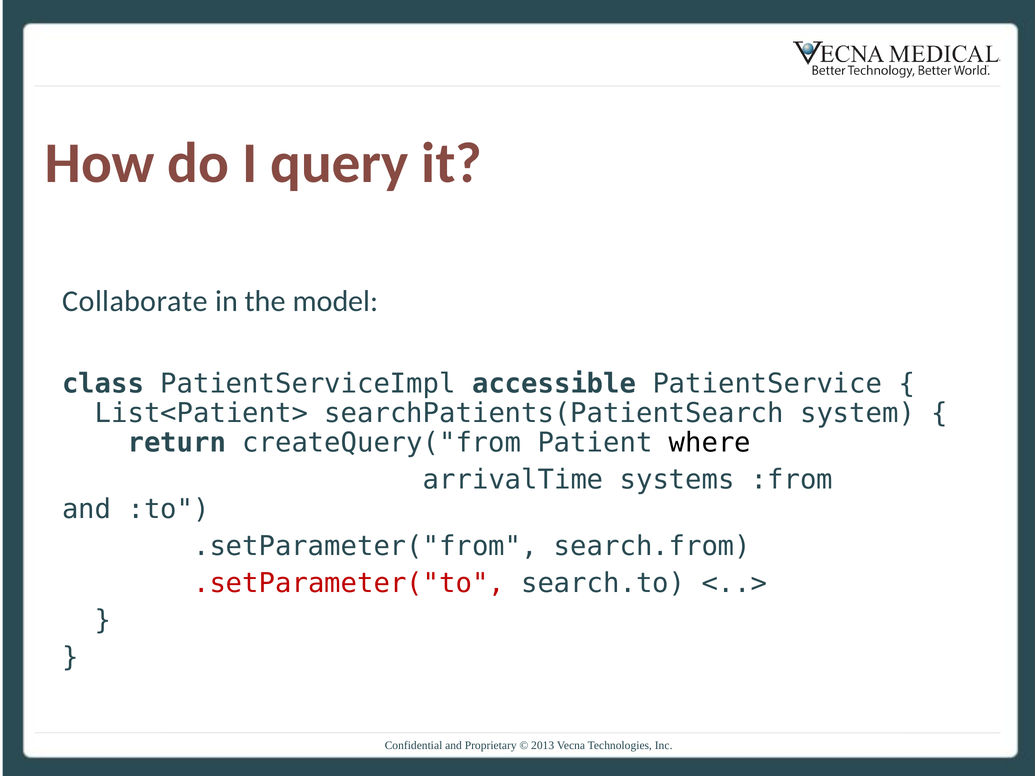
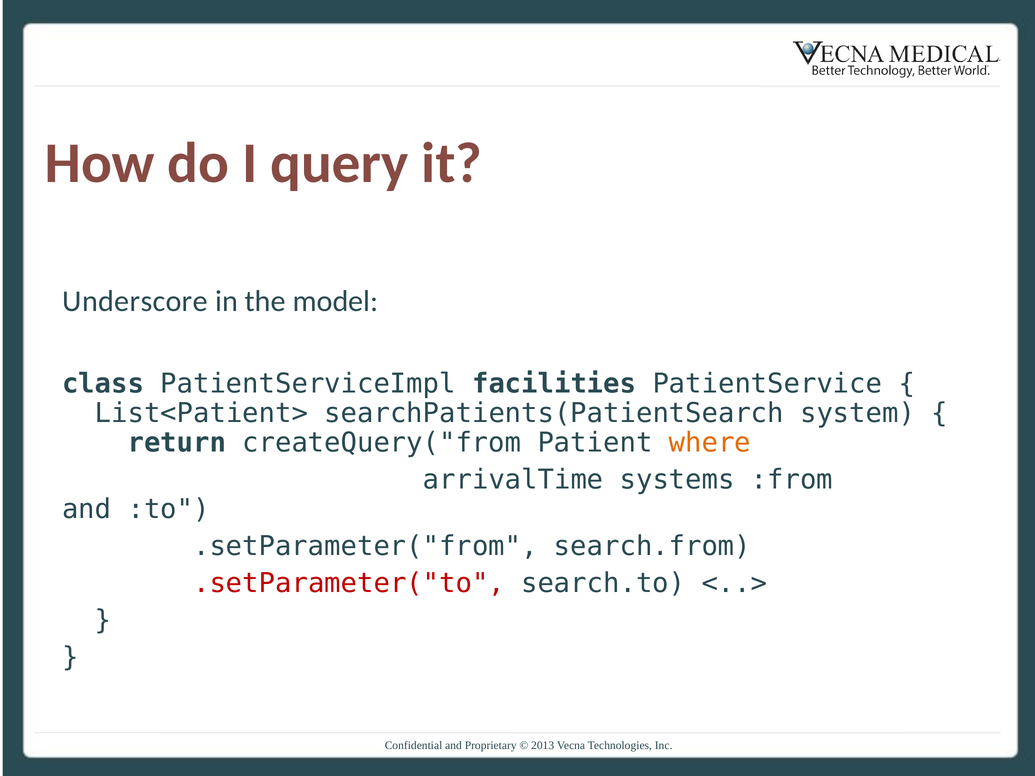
Collaborate: Collaborate -> Underscore (135, 301)
accessible: accessible -> facilities (554, 384)
where colour: black -> orange (710, 443)
